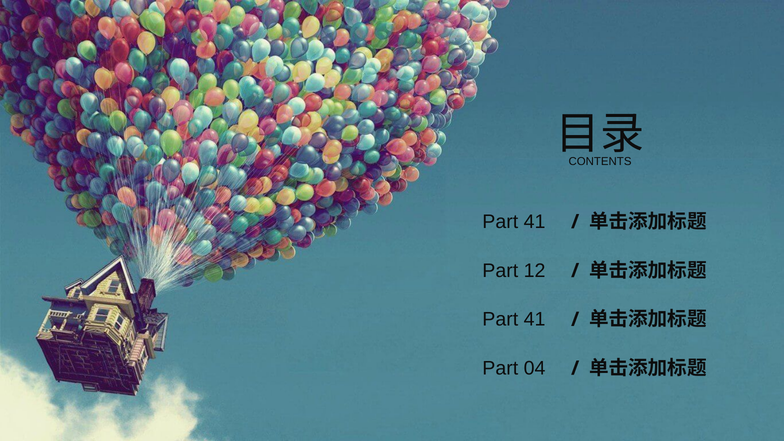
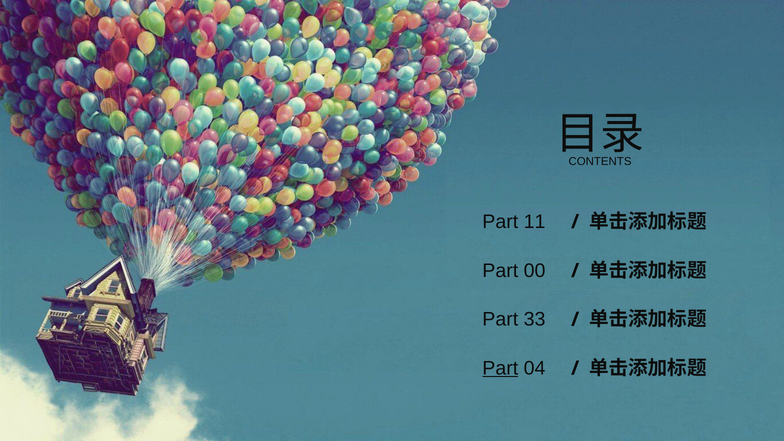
41: 41 -> 11 (535, 222)
12: 12 -> 00 (535, 271)
41: 41 -> 33 (535, 319)
Part underline: none -> present (500, 368)
